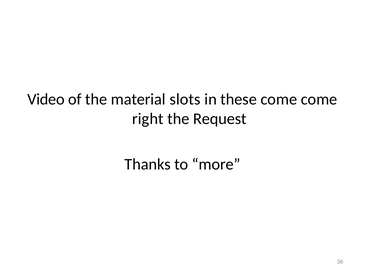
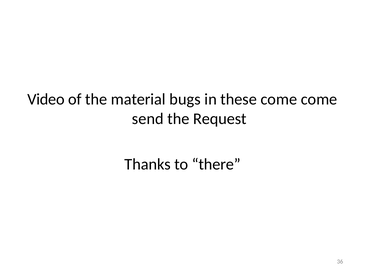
slots: slots -> bugs (185, 99)
right: right -> send (148, 119)
more: more -> there (216, 164)
